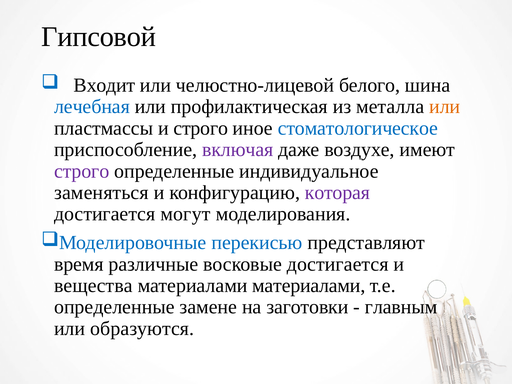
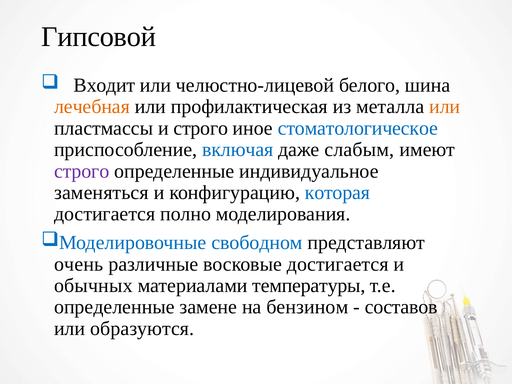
лечебная colour: blue -> orange (92, 107)
включая colour: purple -> blue (238, 150)
воздухе: воздухе -> слабым (359, 150)
которая colour: purple -> blue (337, 193)
могут: могут -> полно (186, 214)
перекисью: перекисью -> свободном (257, 243)
время: время -> очень (79, 264)
вещества: вещества -> обычных (93, 286)
материалами материалами: материалами -> температуры (309, 286)
заготовки: заготовки -> бензином (307, 307)
главным: главным -> составов (401, 307)
